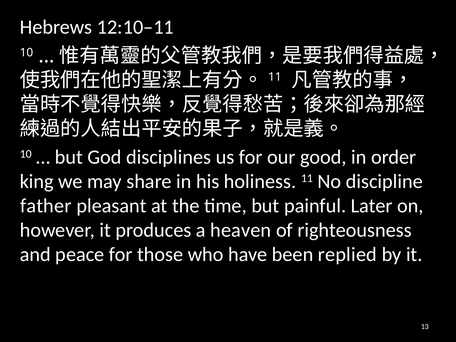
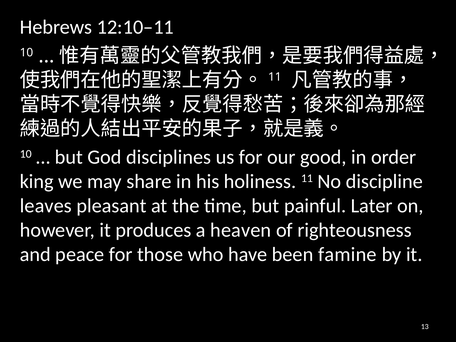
father: father -> leaves (46, 206)
replied: replied -> famine (347, 254)
